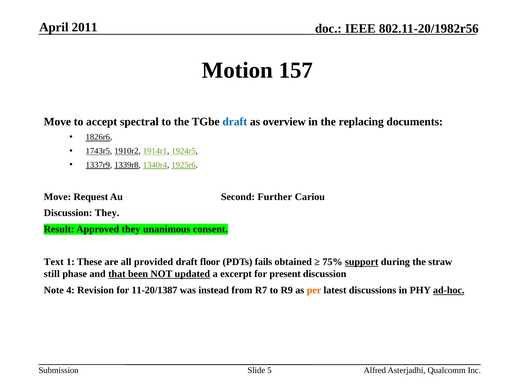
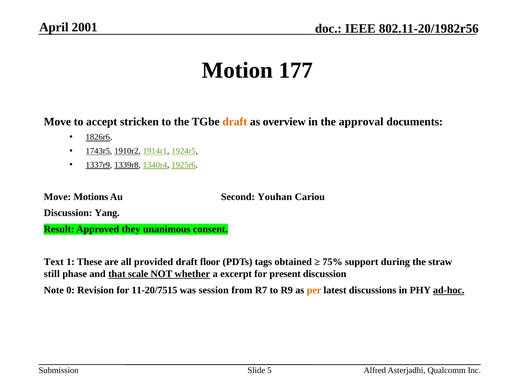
2011: 2011 -> 2001 (85, 27)
157: 157 -> 177 (296, 70)
spectral: spectral -> stricken (139, 122)
draft colour: blue -> orange (235, 122)
replacing: replacing -> approval (361, 122)
Request: Request -> Motions (91, 197)
Further: Further -> Youhan (275, 197)
Discussion They: They -> Yang (107, 213)
fails: fails -> tags (263, 262)
support underline: present -> none (362, 262)
been: been -> scale (138, 274)
updated: updated -> whether (192, 274)
4: 4 -> 0 (71, 290)
11-20/1387: 11-20/1387 -> 11-20/7515 (154, 290)
instead: instead -> session (214, 290)
